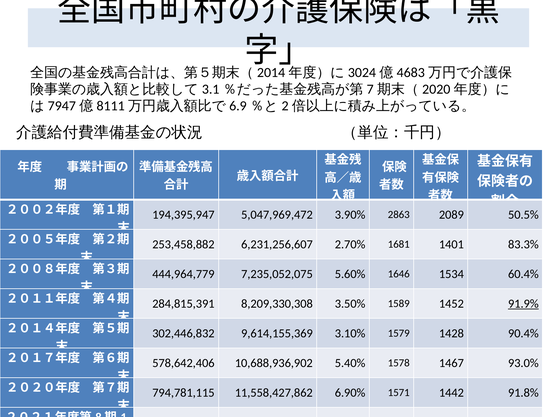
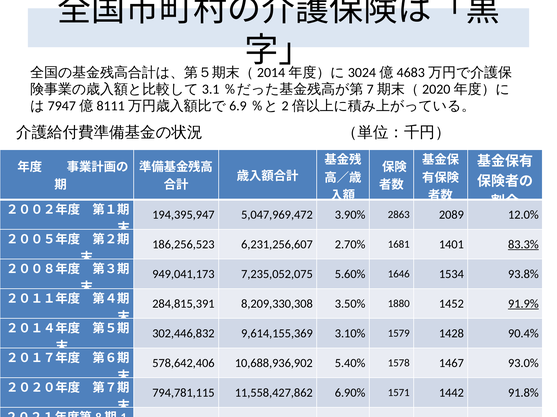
50.5%: 50.5% -> 12.0% (523, 215)
253,458,882: 253,458,882 -> 186,256,523 (183, 245)
83.3% underline: none -> present (523, 245)
444,964,779: 444,964,779 -> 949,041,173 (183, 274)
60.4%: 60.4% -> 93.8% (523, 274)
1589: 1589 -> 1880 (399, 304)
